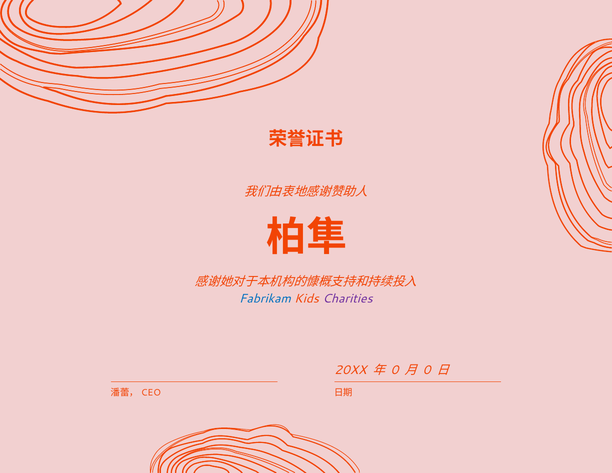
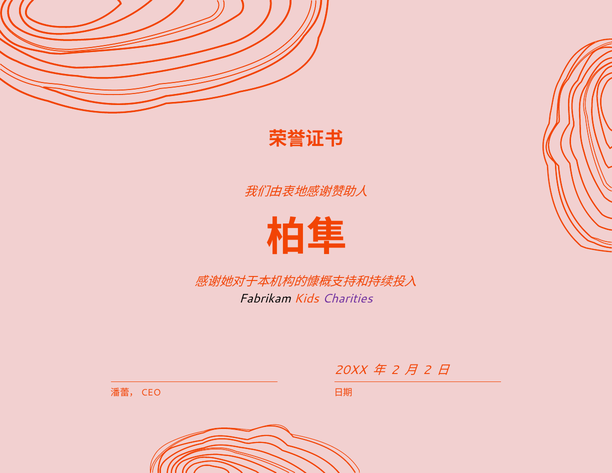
Fabrikam colour: blue -> black (265, 298)
0: 0 -> 2 (395, 370)
0: 0 -> 2 (427, 370)
